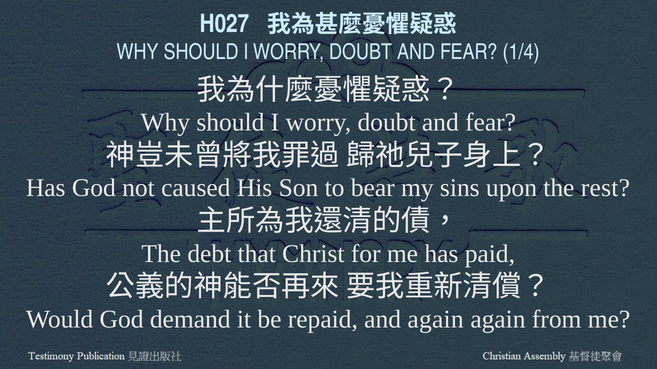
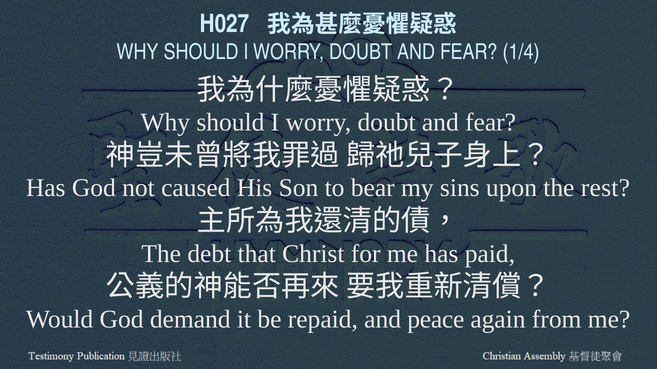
and again: again -> peace (436, 320)
